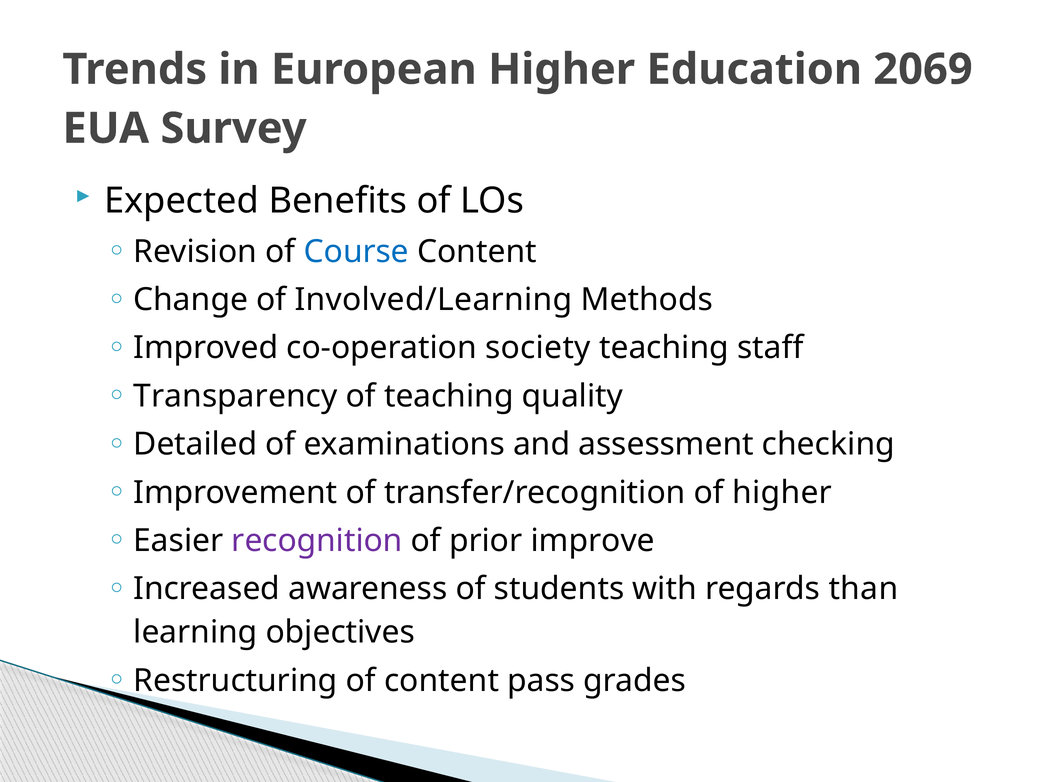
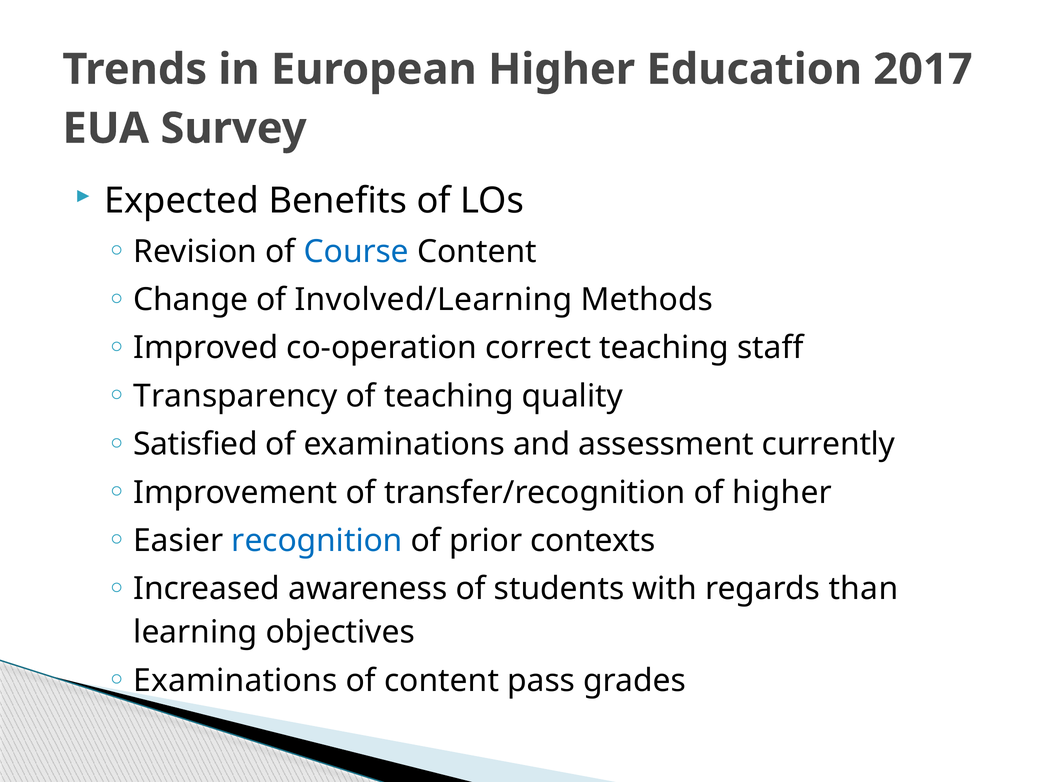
2069: 2069 -> 2017 (923, 69)
society: society -> correct (538, 348)
Detailed: Detailed -> Satisfied (195, 444)
checking: checking -> currently (828, 444)
recognition colour: purple -> blue (317, 541)
improve: improve -> contexts (593, 541)
Restructuring: Restructuring -> Examinations (235, 681)
